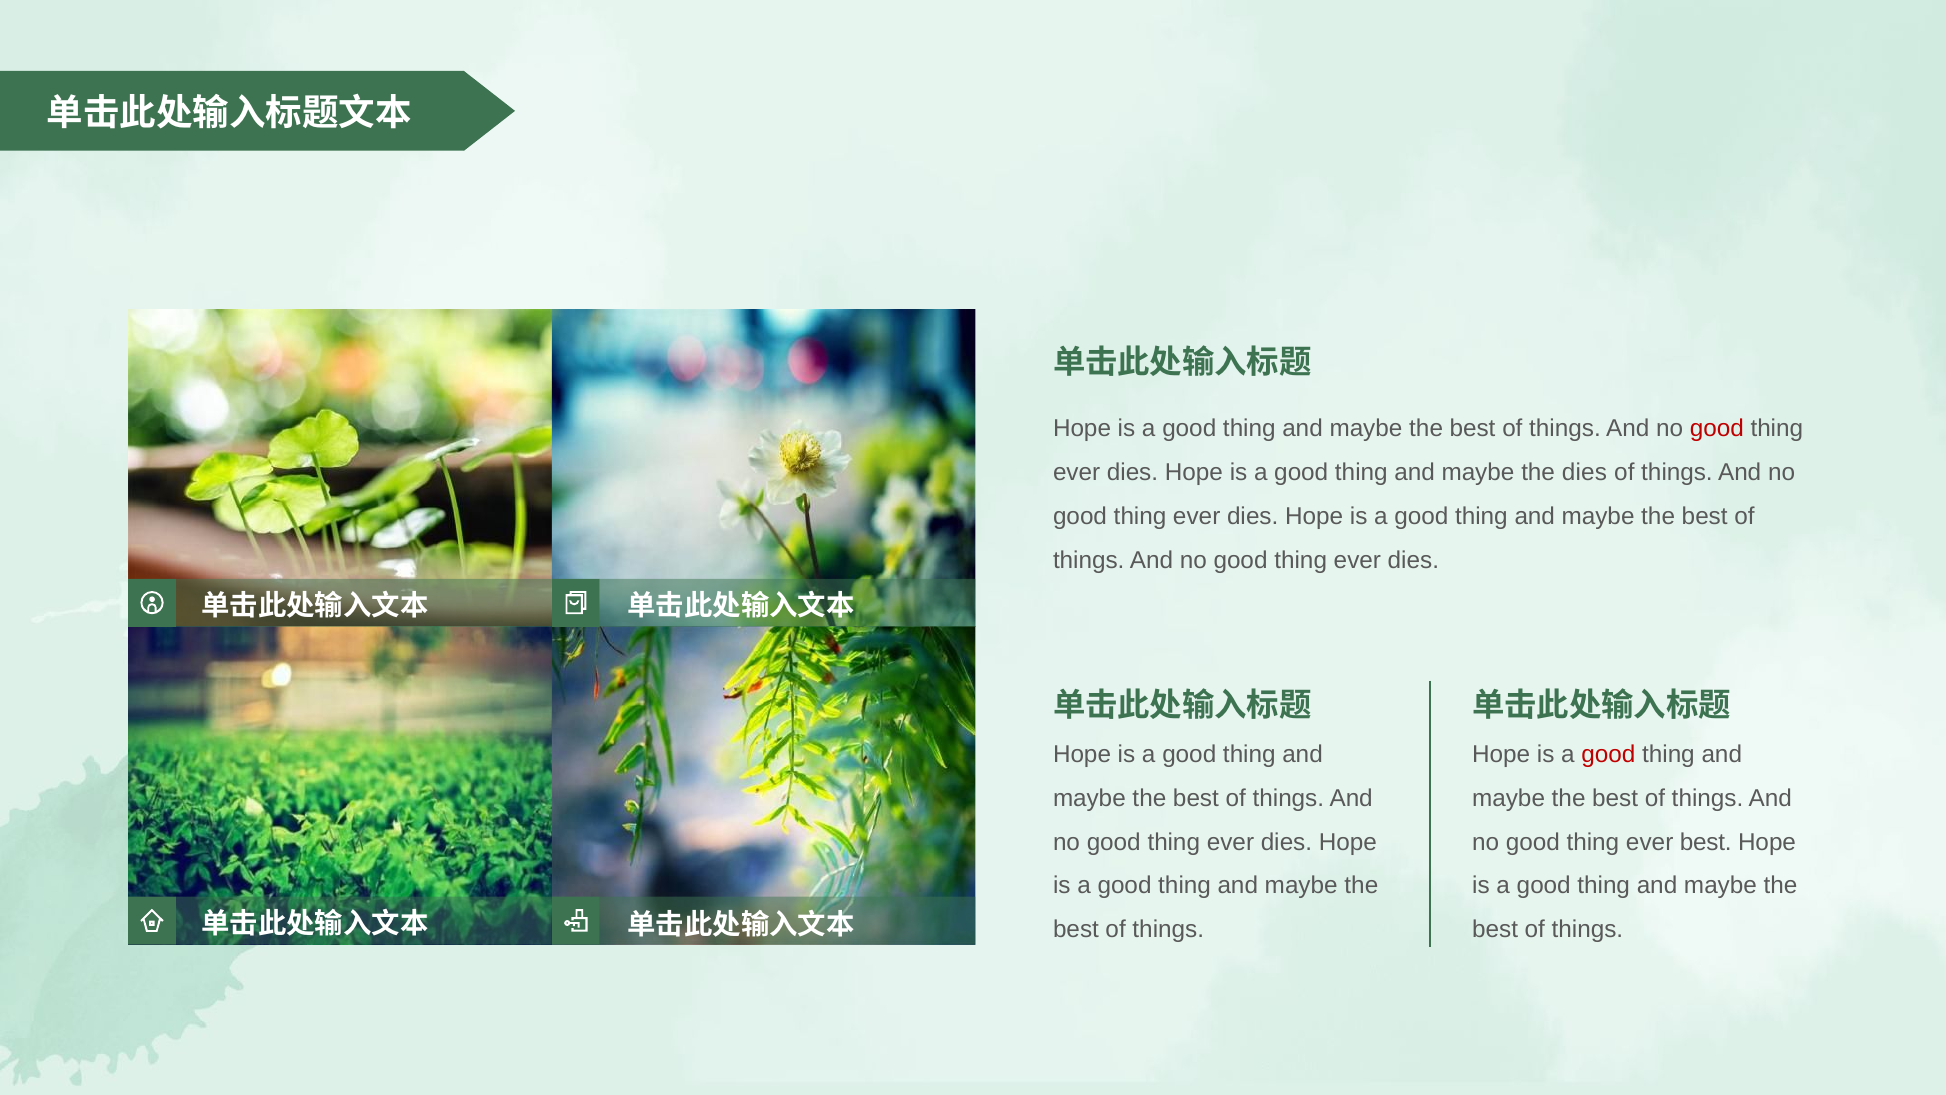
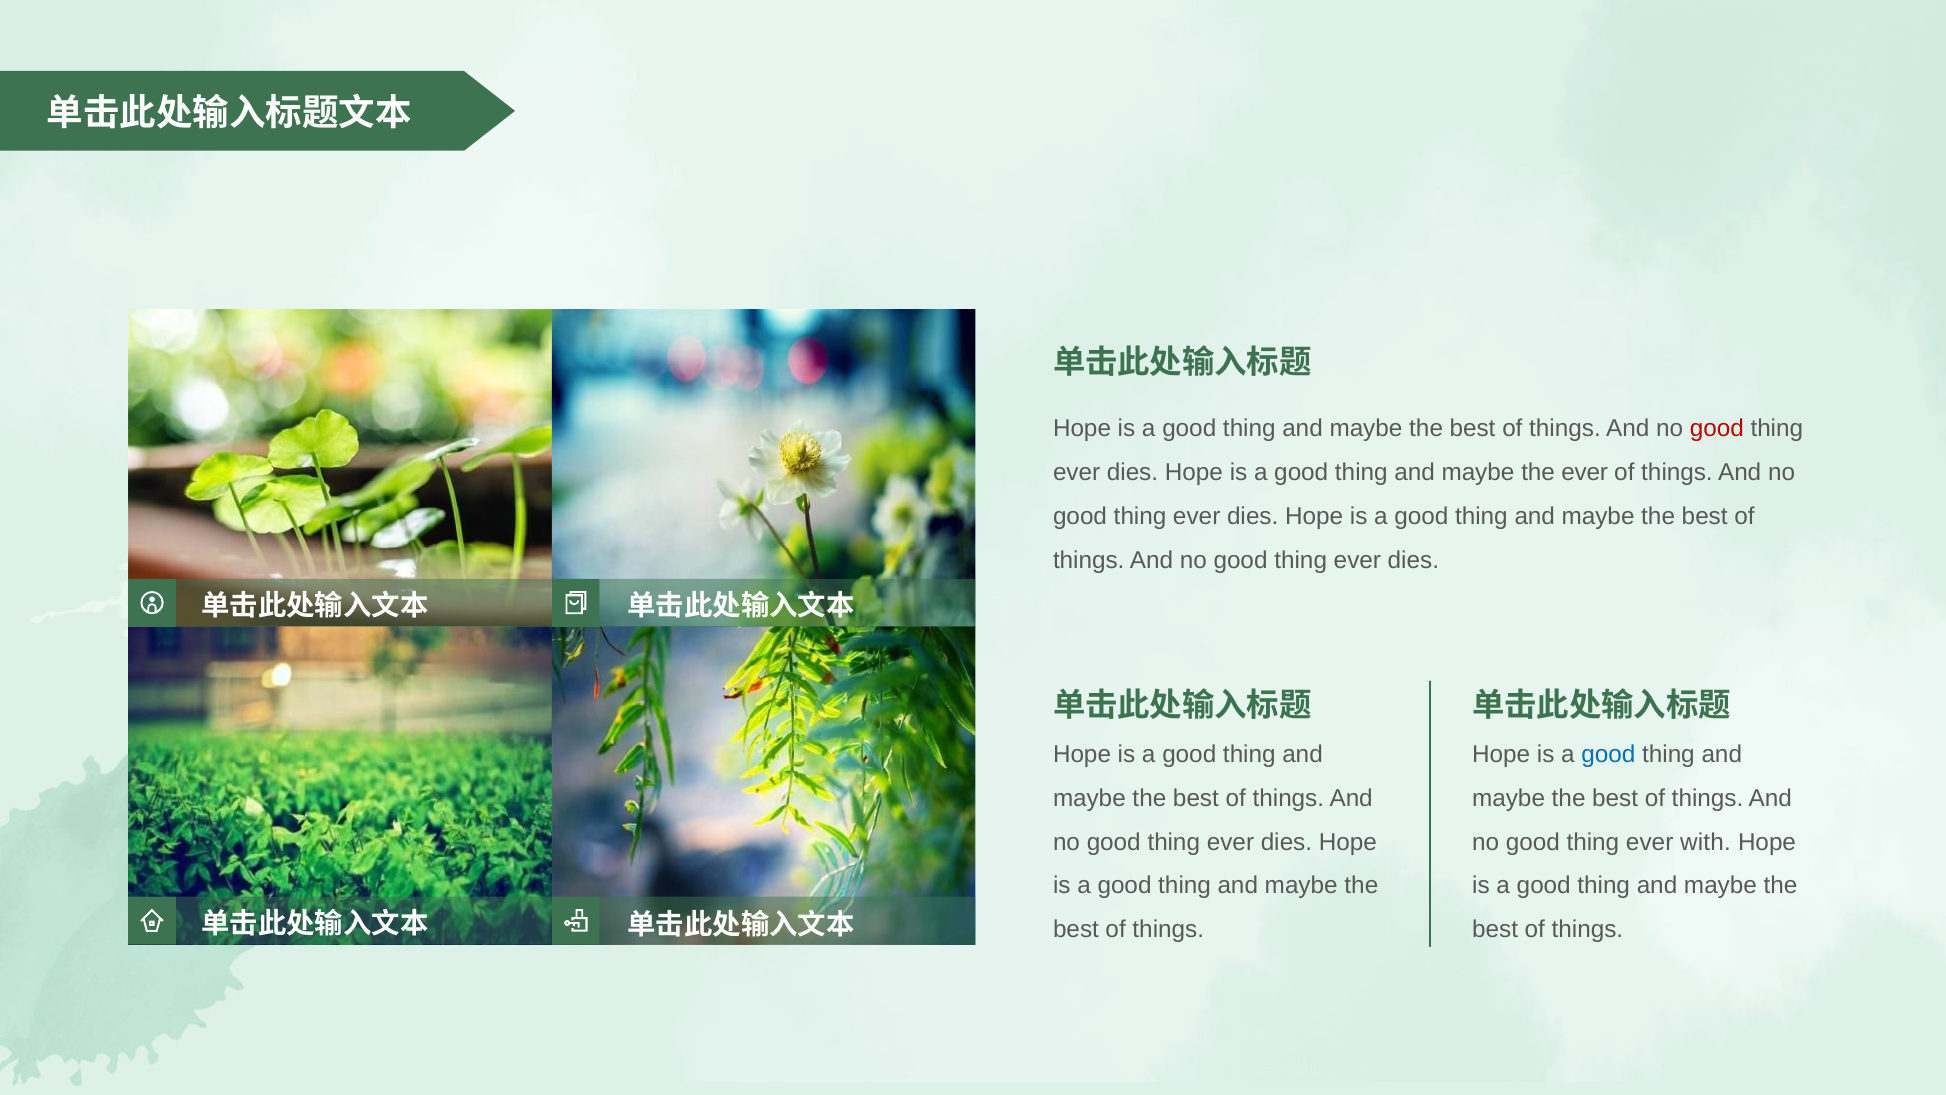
the dies: dies -> ever (1585, 473)
good colour: red -> blue (1608, 754)
ever best: best -> with (1705, 842)
